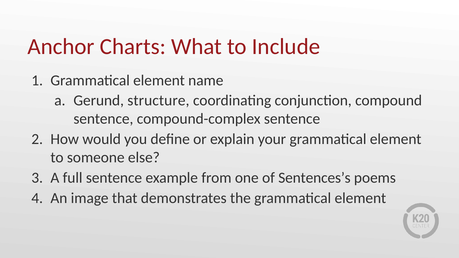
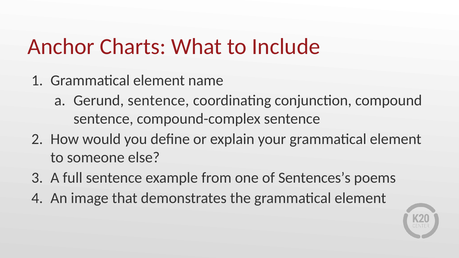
Gerund structure: structure -> sentence (158, 101)
